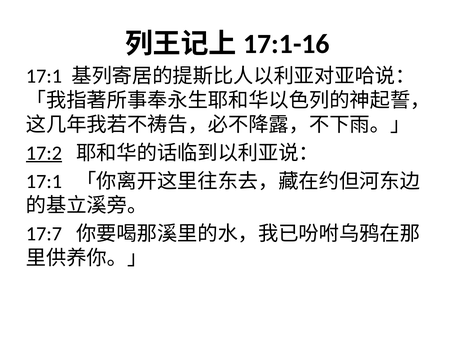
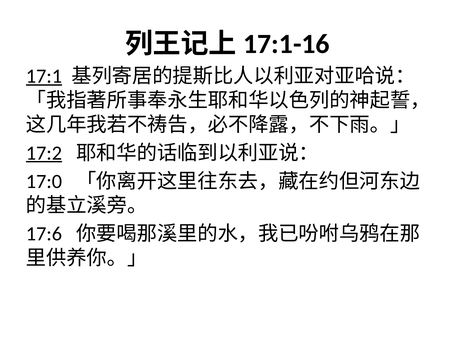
17:1 underline: none -> present (44, 76)
17:1: 17:1 -> 17:0 (44, 182)
17:7: 17:7 -> 17:6 (44, 234)
